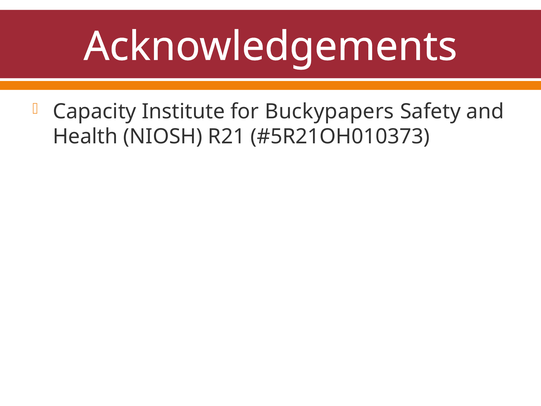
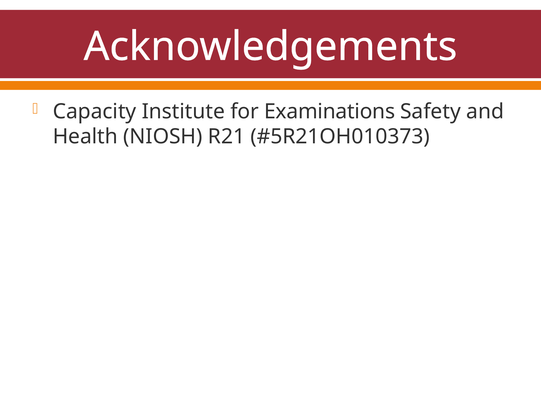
Buckypapers: Buckypapers -> Examinations (330, 111)
